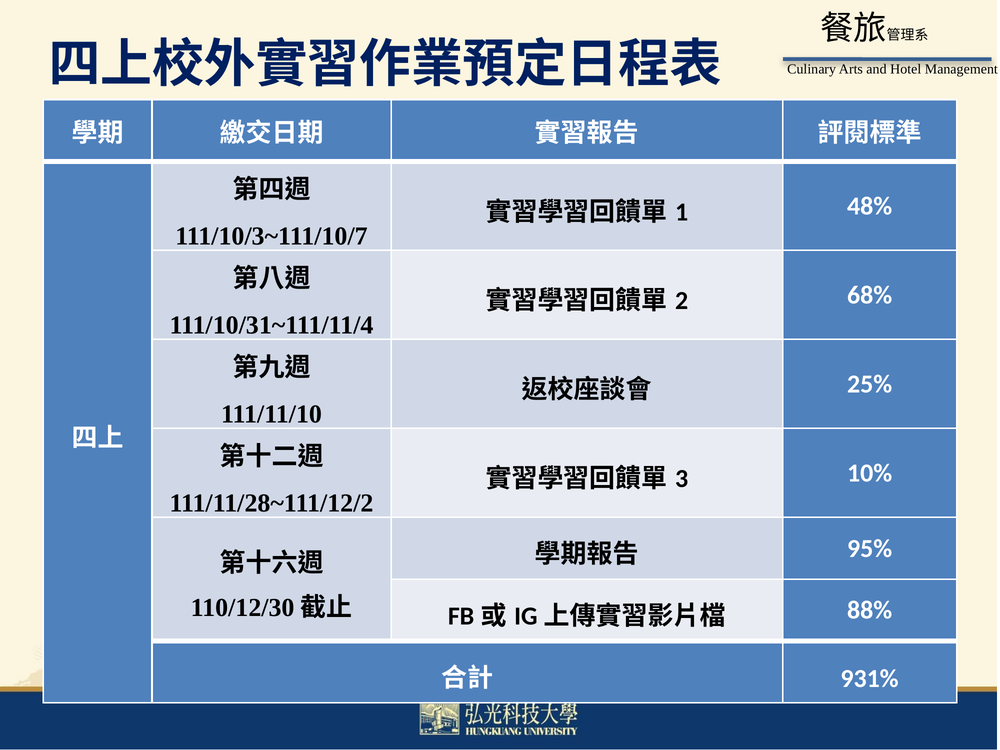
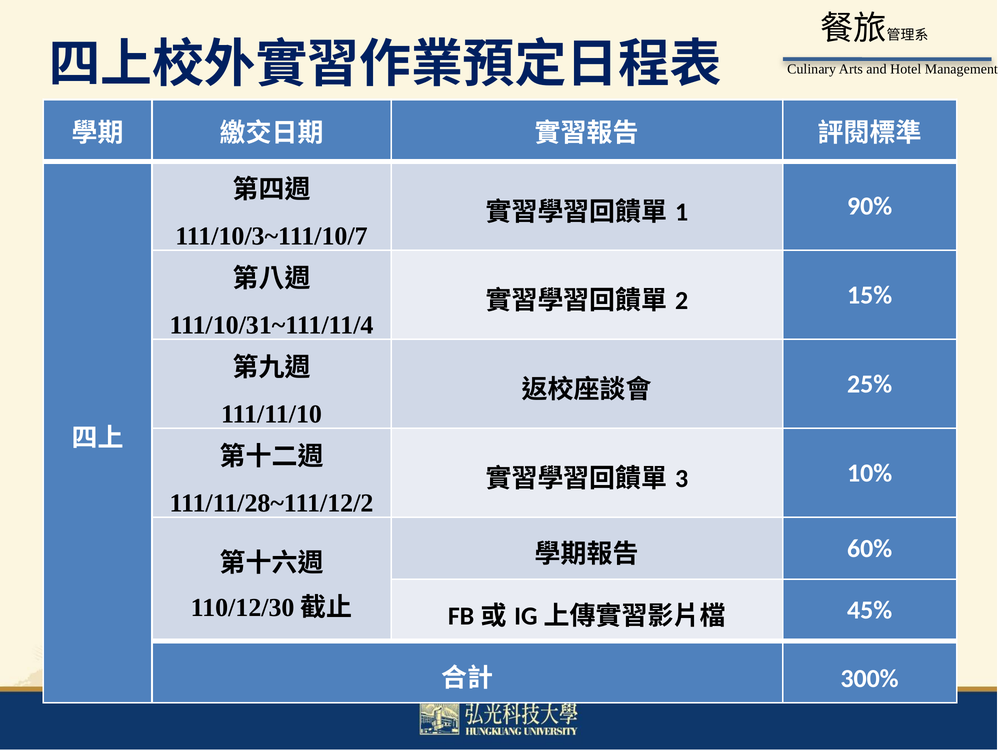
48%: 48% -> 90% (870, 206)
68%: 68% -> 15% (870, 295)
95%: 95% -> 60% (870, 549)
88%: 88% -> 45% (870, 610)
931%: 931% -> 300% (870, 679)
